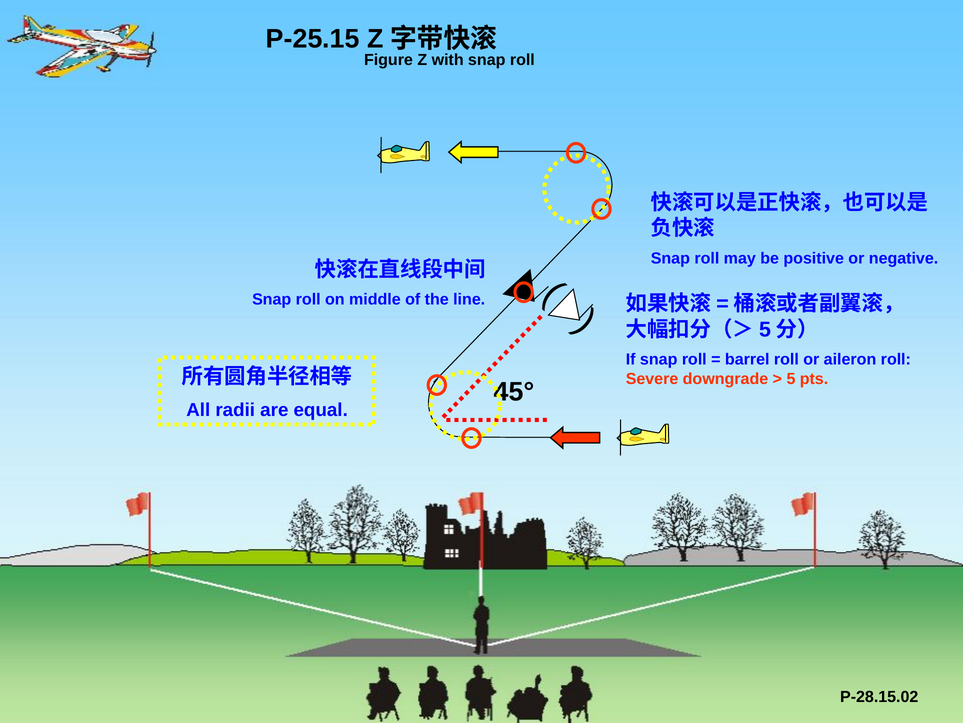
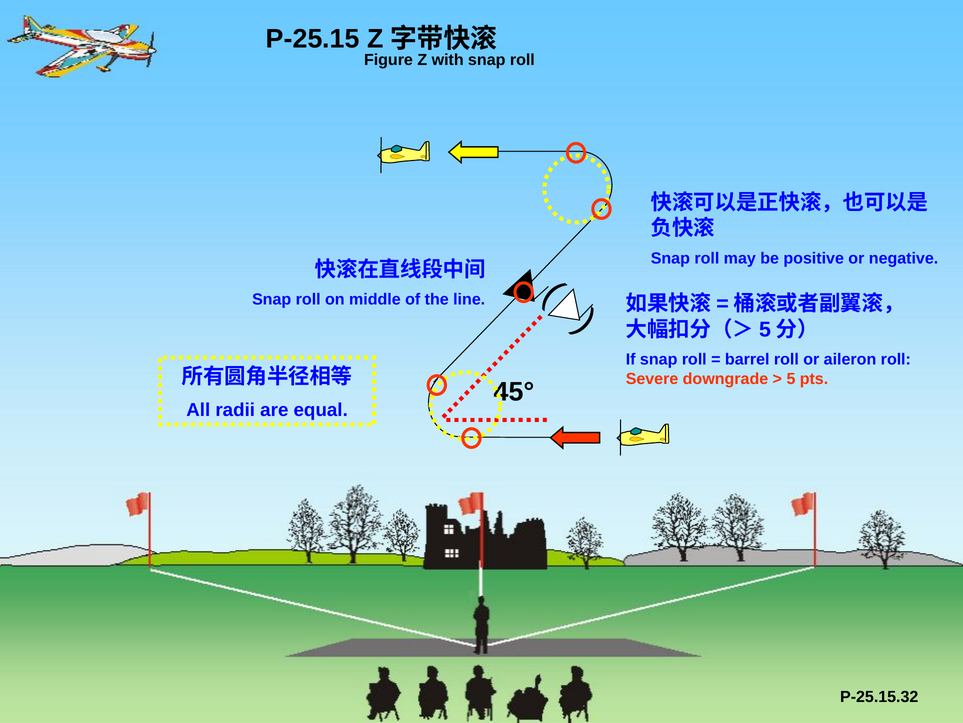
P-28.15.02: P-28.15.02 -> P-25.15.32 (879, 696)
